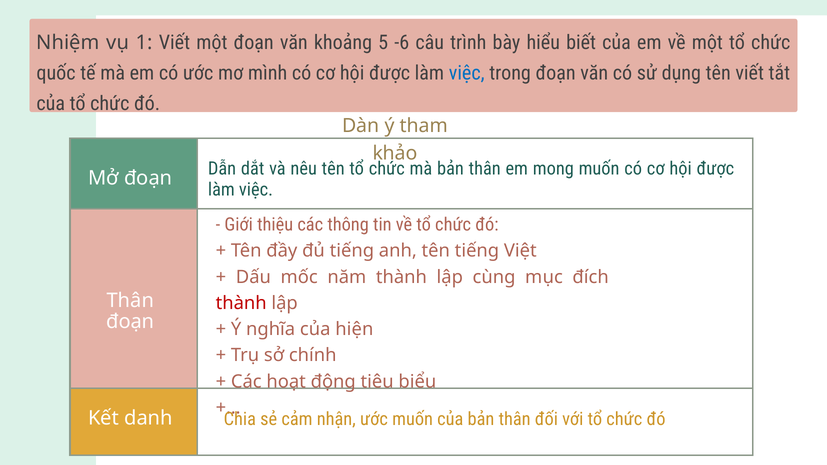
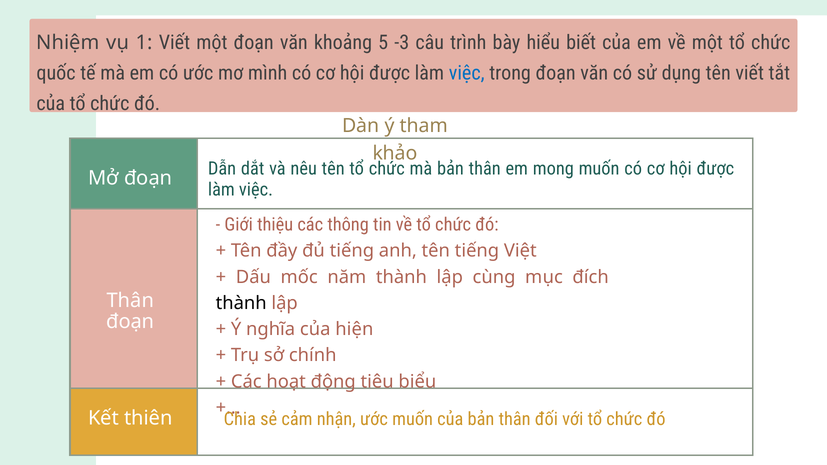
-6: -6 -> -3 (402, 43)
thành colour: red -> black (241, 303)
danh: danh -> thiên (148, 418)
